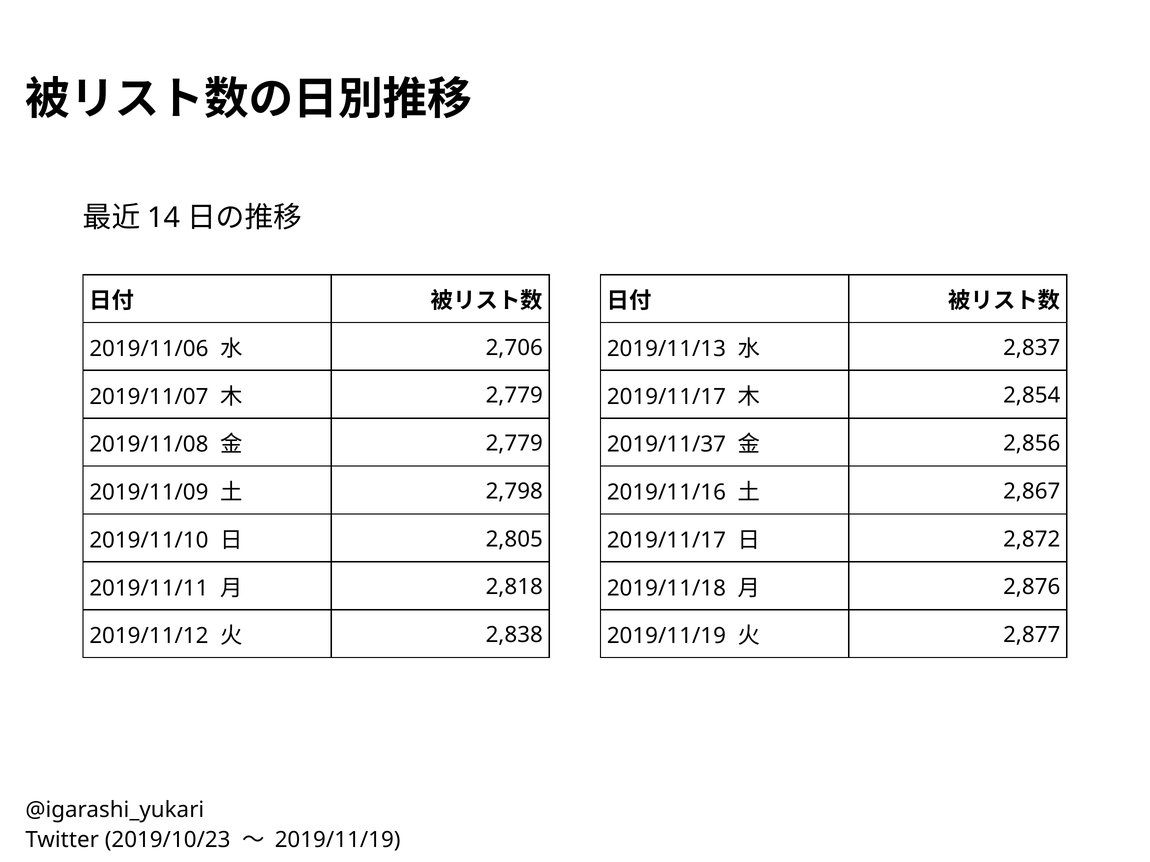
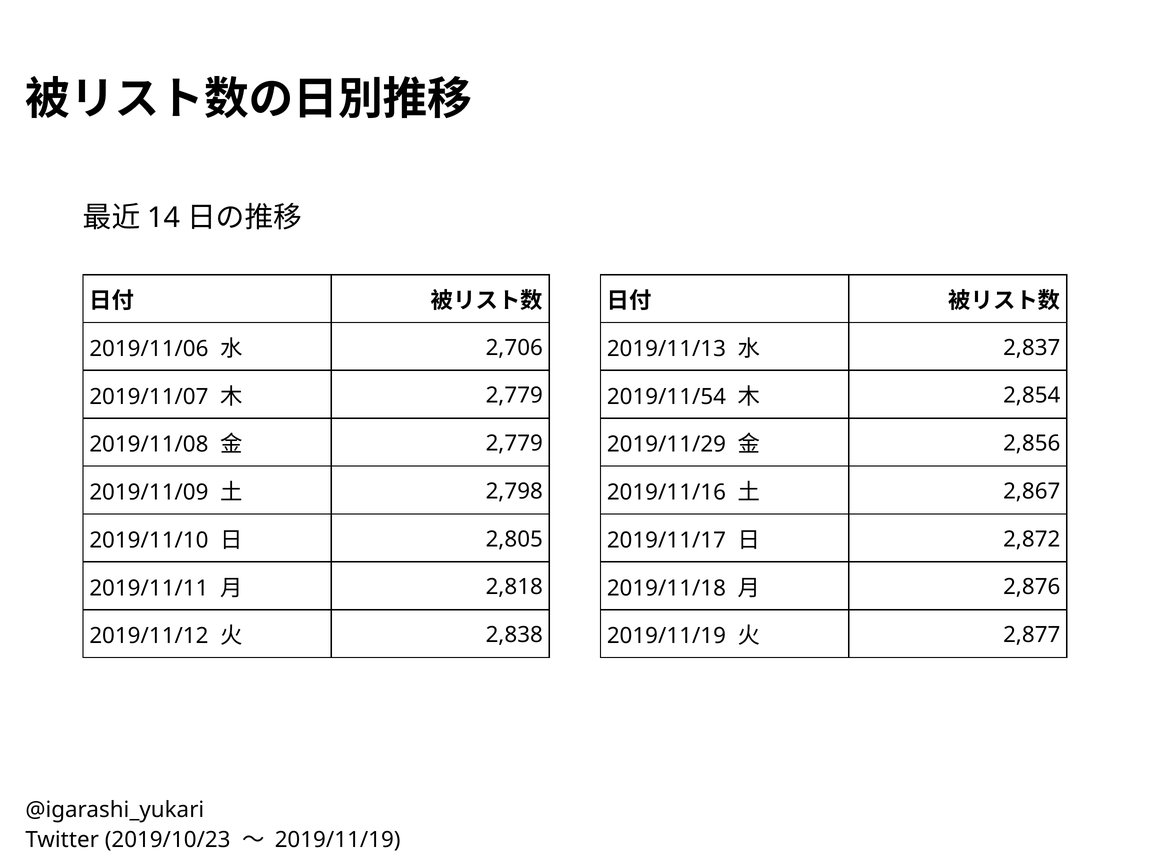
2019/11/17: 2019/11/17 -> 2019/11/54 (666, 397)
2019/11/37: 2019/11/37 -> 2019/11/29 (666, 445)
